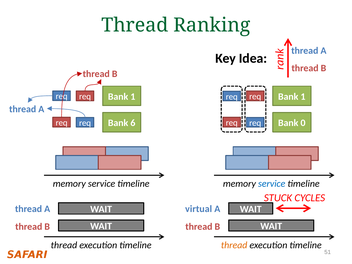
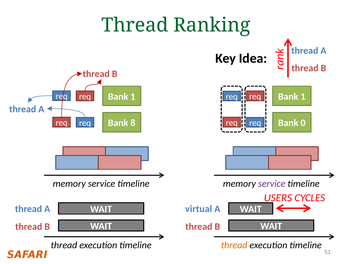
6: 6 -> 8 (133, 123)
service colour: blue -> purple (272, 184)
STUCK: STUCK -> USERS (278, 198)
